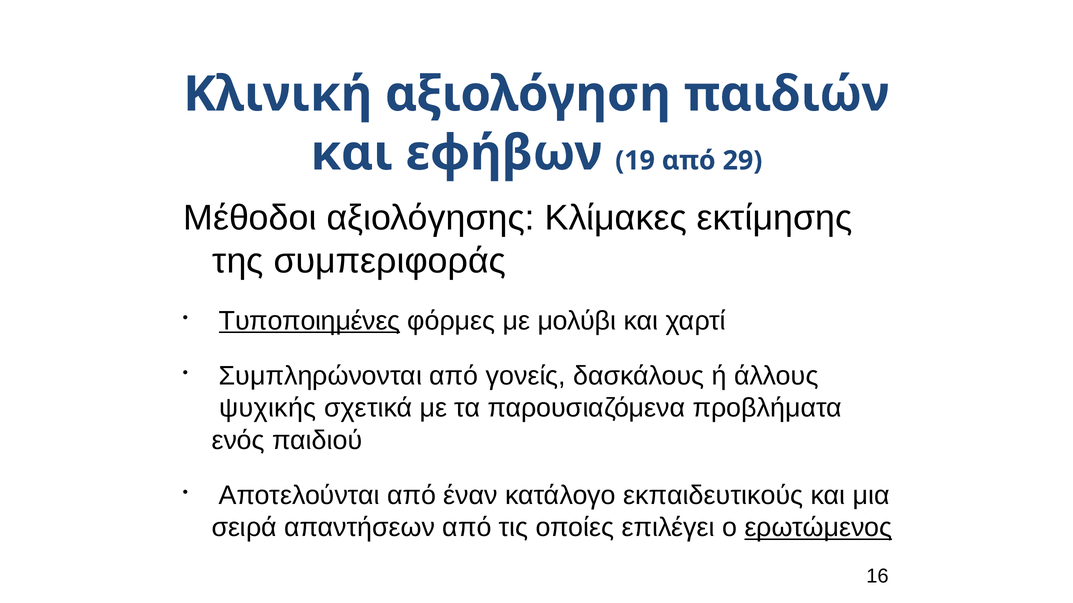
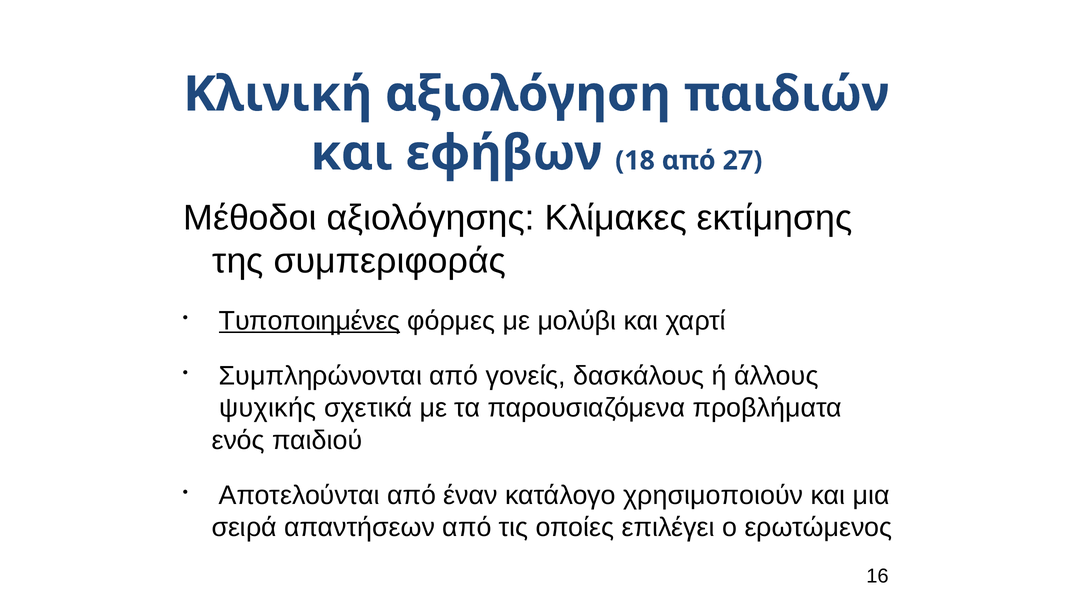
19: 19 -> 18 (635, 161)
29: 29 -> 27 (742, 161)
εκπαιδευτικούς: εκπαιδευτικούς -> χρησιμοποιούν (713, 496)
ερωτώμενος underline: present -> none (818, 528)
